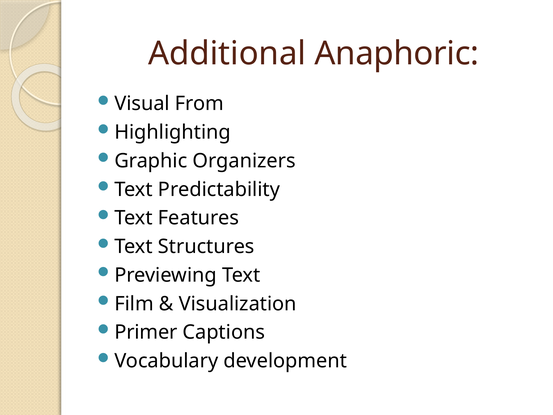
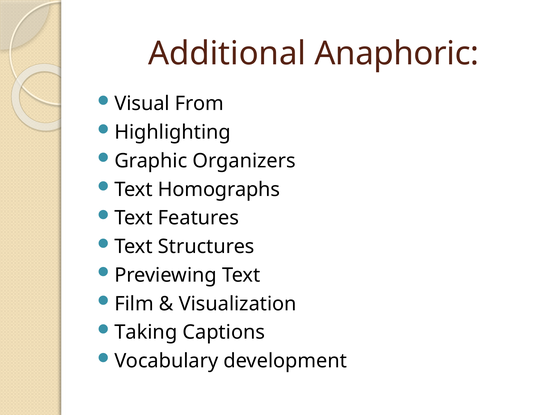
Predictability: Predictability -> Homographs (219, 189)
Primer: Primer -> Taking (146, 332)
